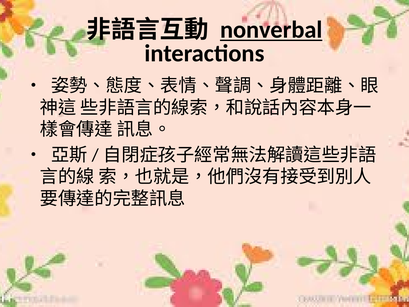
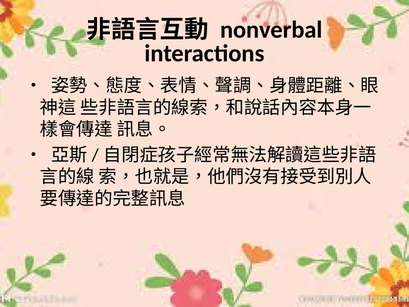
nonverbal underline: present -> none (271, 30)
